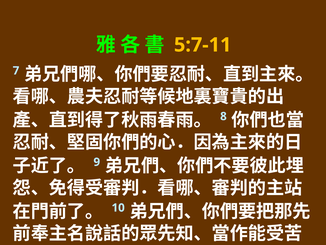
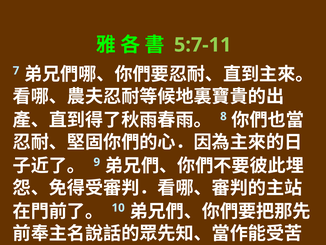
5:7-11 colour: yellow -> light green (203, 45)
